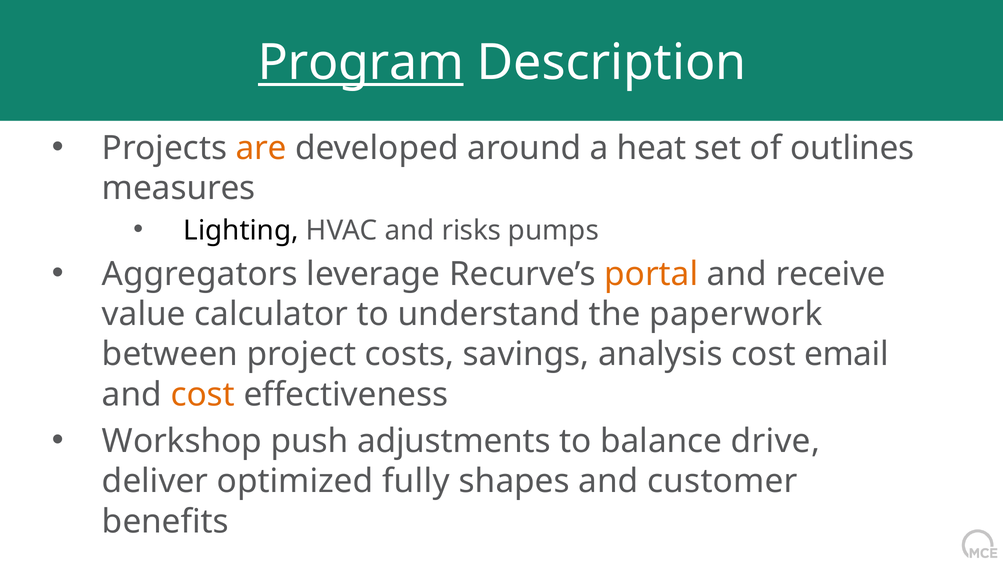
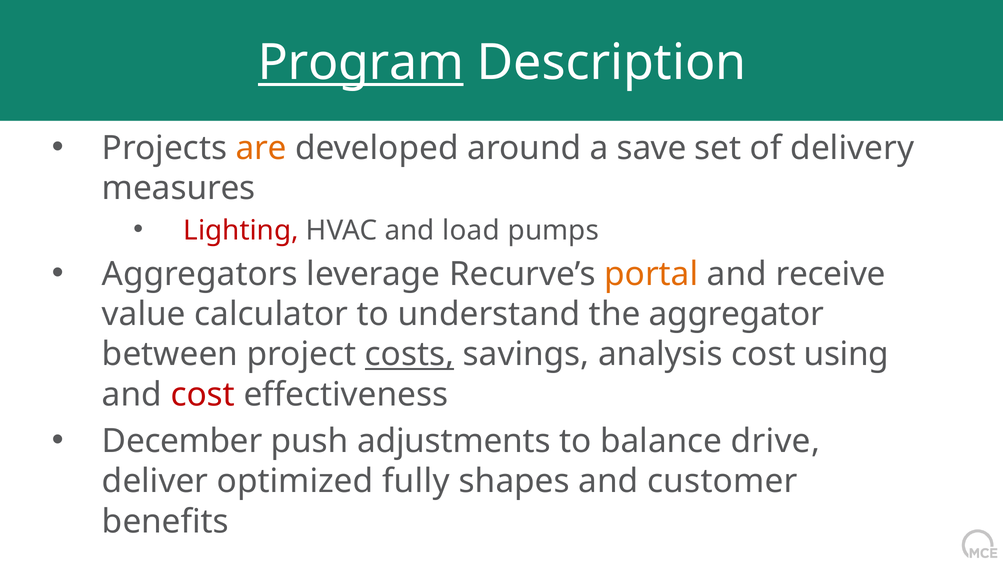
heat: heat -> save (652, 148)
outlines: outlines -> delivery (852, 148)
Lighting colour: black -> red (241, 230)
risks: risks -> load (471, 230)
paperwork: paperwork -> aggregator (736, 314)
costs underline: none -> present (410, 355)
email: email -> using (846, 355)
cost colour: orange -> red (203, 395)
Workshop: Workshop -> December (182, 441)
